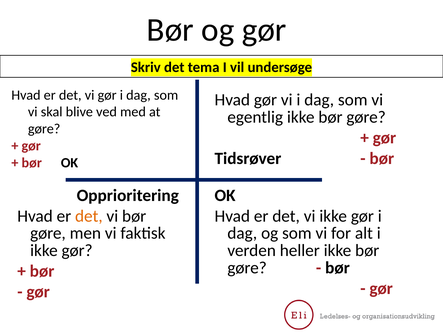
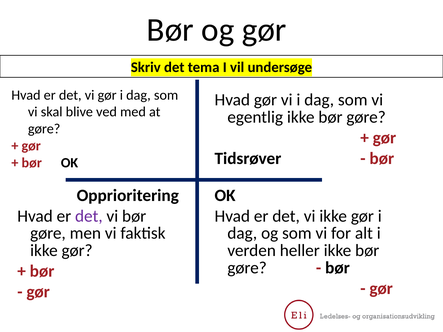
det colour: orange -> purple (89, 216)
